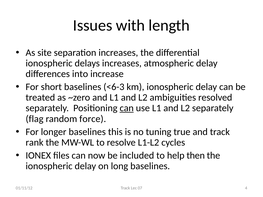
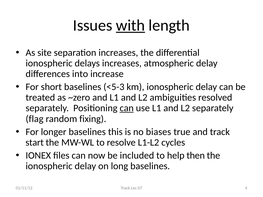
with underline: none -> present (130, 25)
<6-3: <6-3 -> <5-3 (114, 87)
force: force -> fixing (93, 119)
tuning: tuning -> biases (159, 132)
rank: rank -> start (35, 143)
